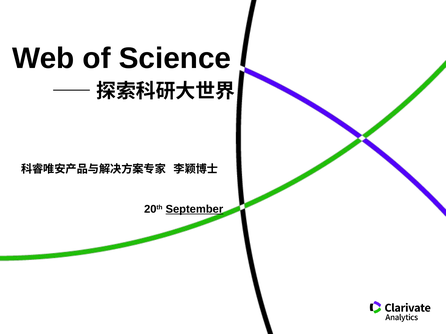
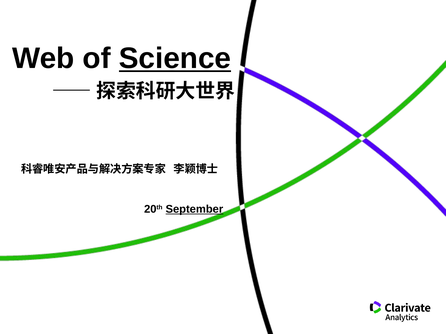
Science underline: none -> present (175, 59)
